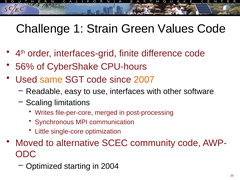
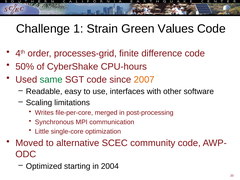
interfaces-grid: interfaces-grid -> processes-grid (85, 53)
56%: 56% -> 50% (25, 67)
same colour: orange -> green (51, 80)
